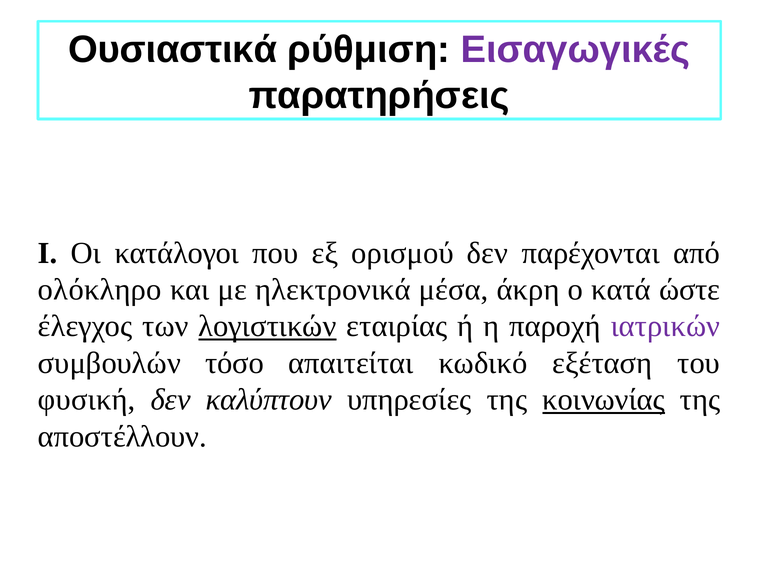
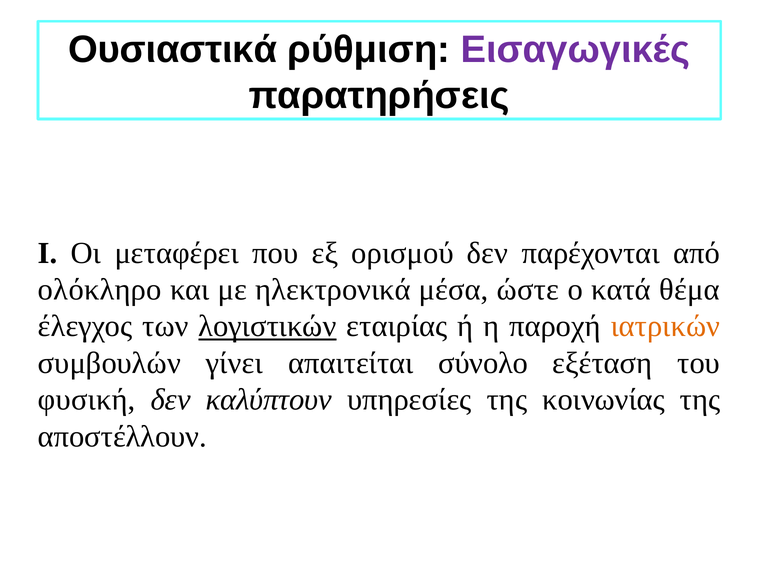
κατάλογοι: κατάλογοι -> μεταφέρει (177, 253)
άκρη: άκρη -> ώστε (528, 290)
ώστε: ώστε -> θέμα (689, 290)
ιατρικών colour: purple -> orange (665, 326)
τόσο: τόσο -> γίνει (234, 363)
κωδικό: κωδικό -> σύνολο (483, 363)
κοινωνίας underline: present -> none (604, 400)
